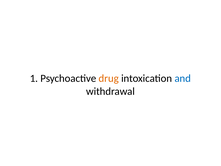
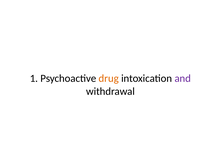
and colour: blue -> purple (183, 78)
